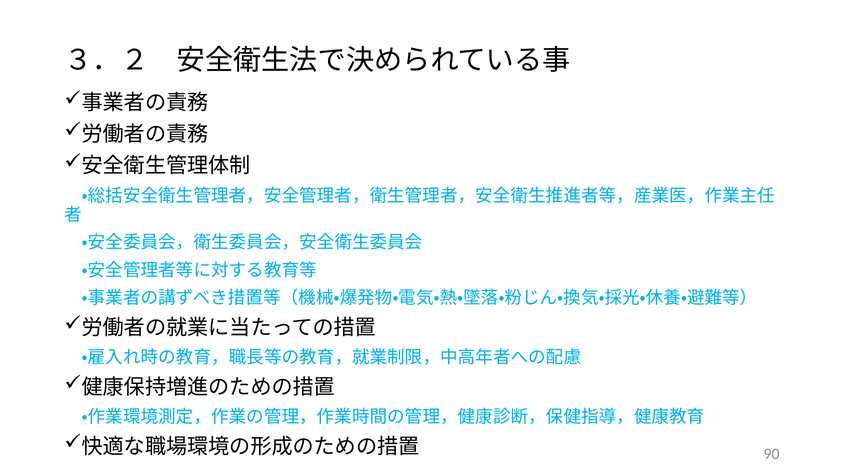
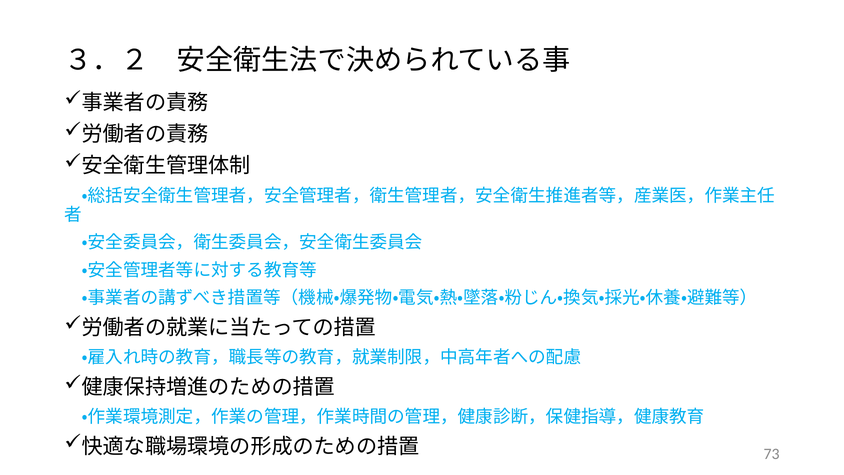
90: 90 -> 73 (772, 454)
